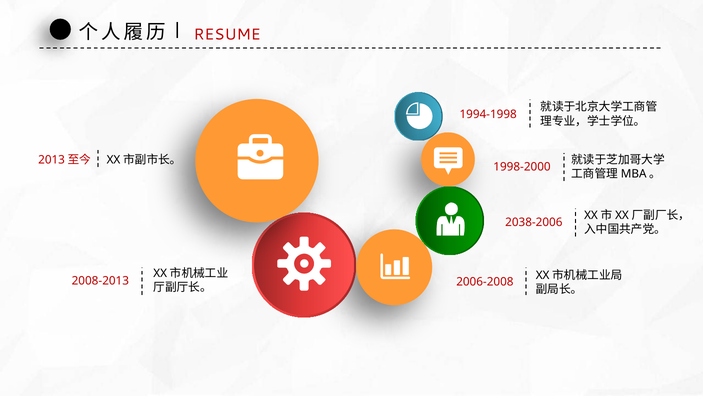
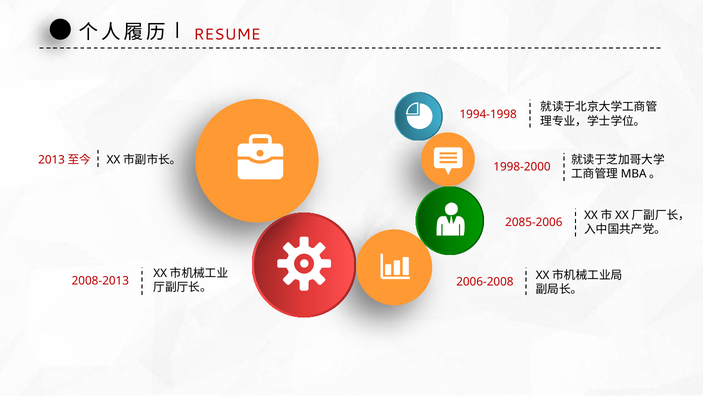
2038-2006: 2038-2006 -> 2085-2006 (534, 222)
